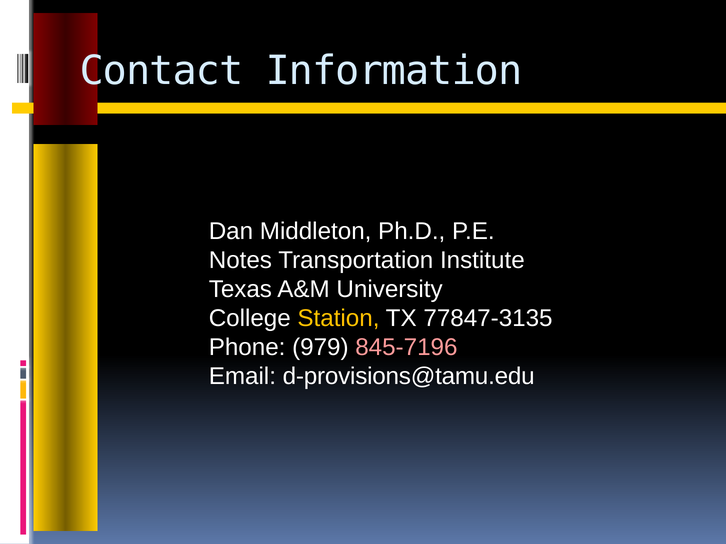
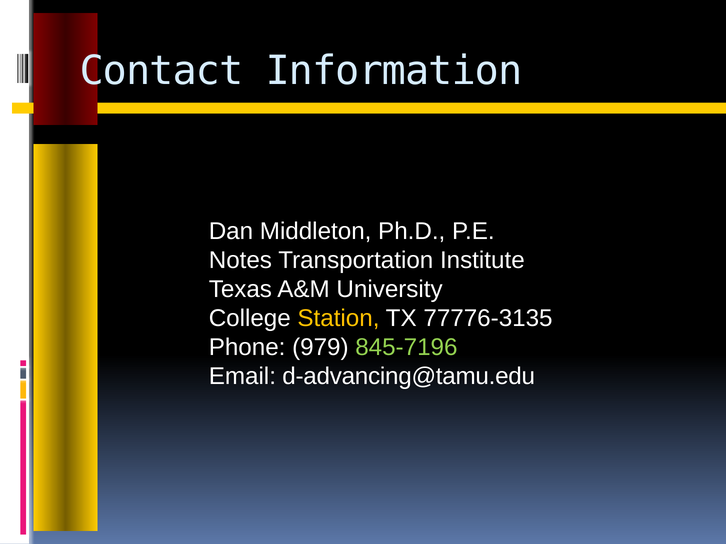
77847-3135: 77847-3135 -> 77776-3135 (488, 319)
845-7196 colour: pink -> light green (406, 348)
d-provisions@tamu.edu: d-provisions@tamu.edu -> d-advancing@tamu.edu (409, 377)
